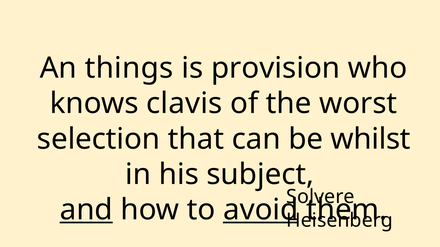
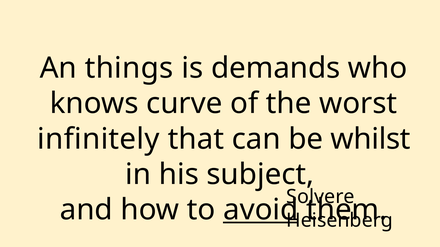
provision: provision -> demands (276, 68)
clavis: clavis -> curve (184, 104)
selection: selection -> infinitely (98, 139)
and underline: present -> none (86, 210)
